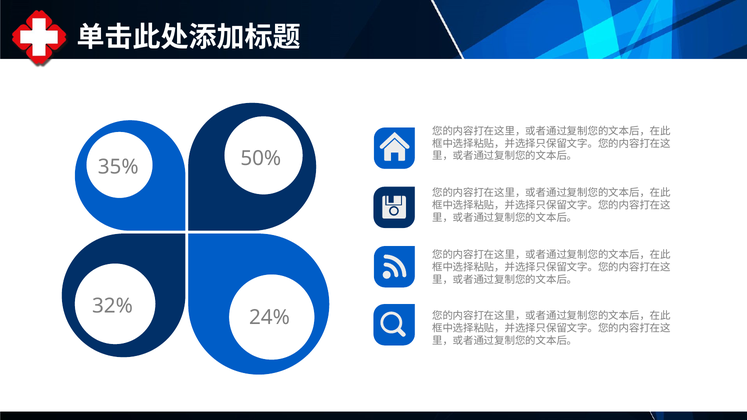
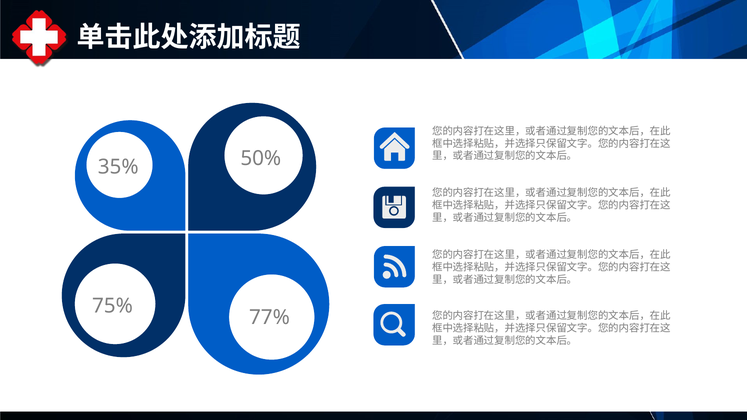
32%: 32% -> 75% (112, 306)
24%: 24% -> 77% (269, 317)
